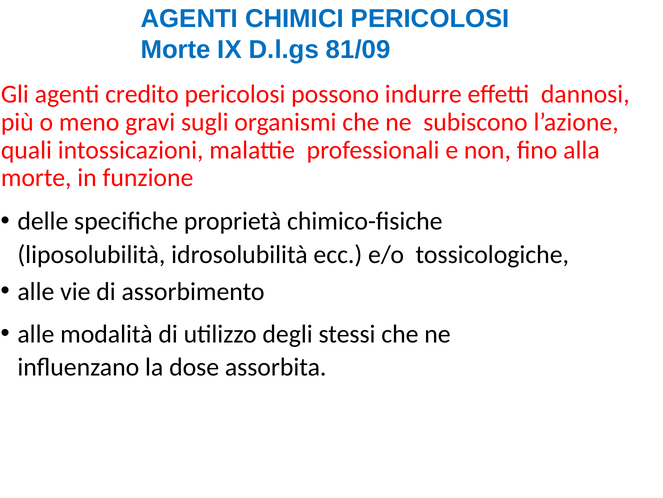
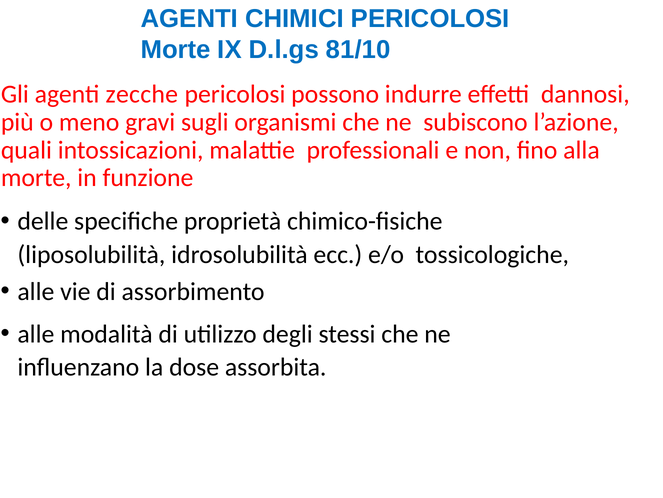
81/09: 81/09 -> 81/10 (358, 50)
credito: credito -> zecche (142, 94)
